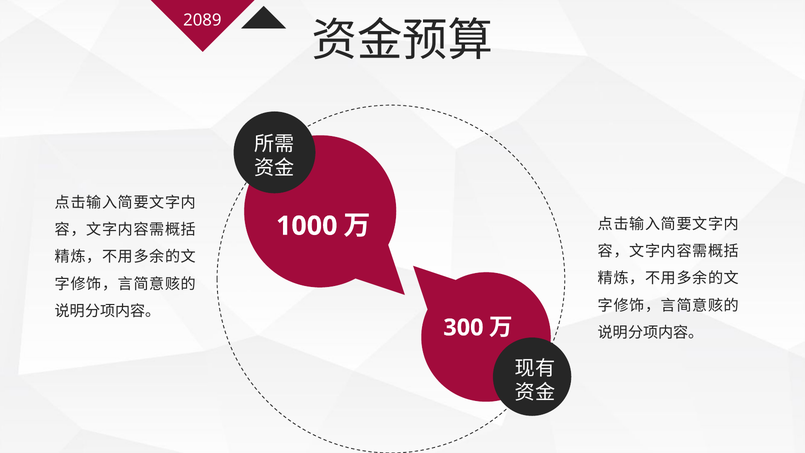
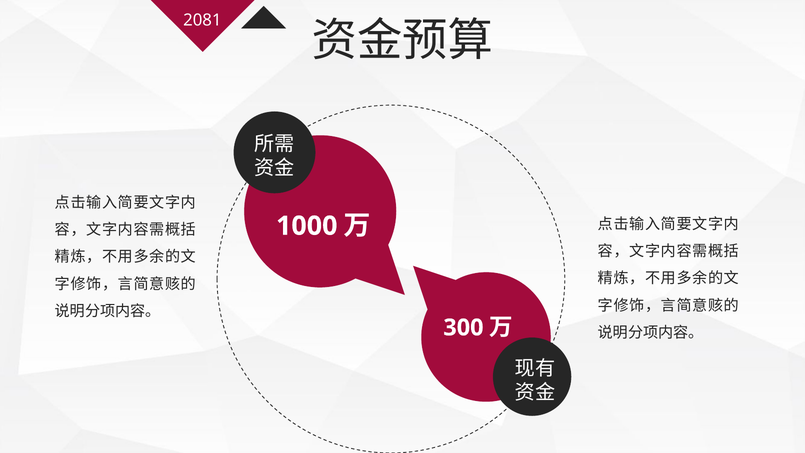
2089: 2089 -> 2081 (202, 20)
